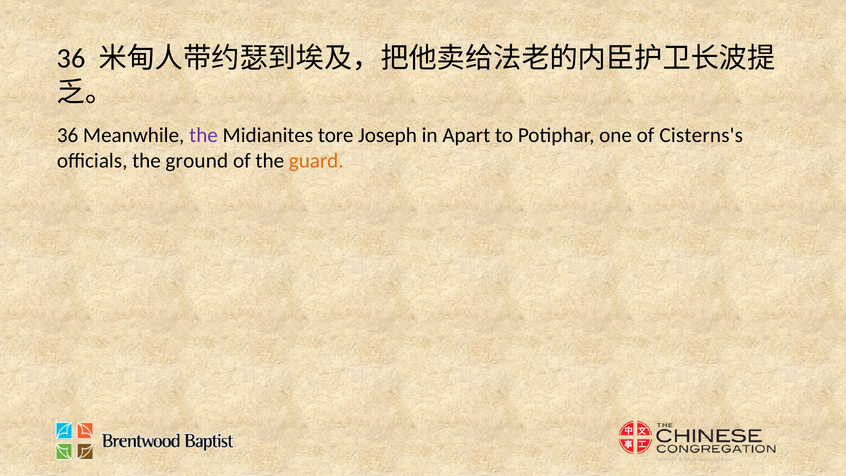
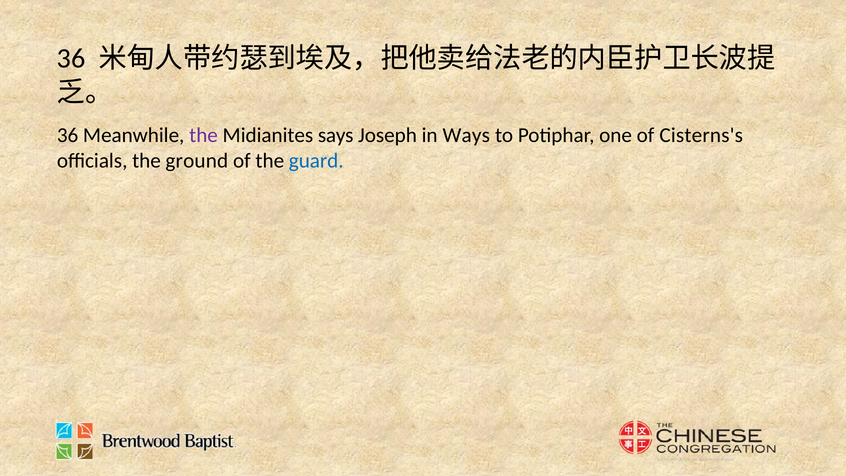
tore: tore -> says (336, 135)
Apart: Apart -> Ways (466, 135)
guard colour: orange -> blue (316, 161)
